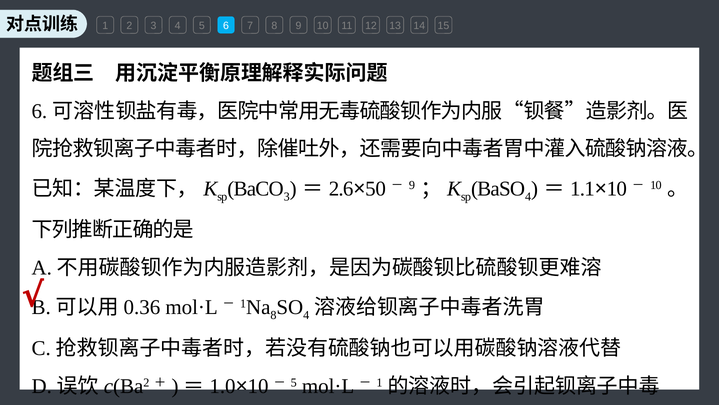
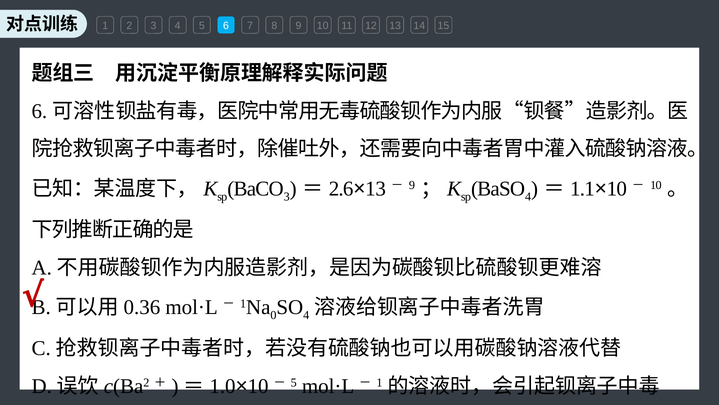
50: 50 -> 13 (376, 188)
8: 8 -> 0 (273, 315)
